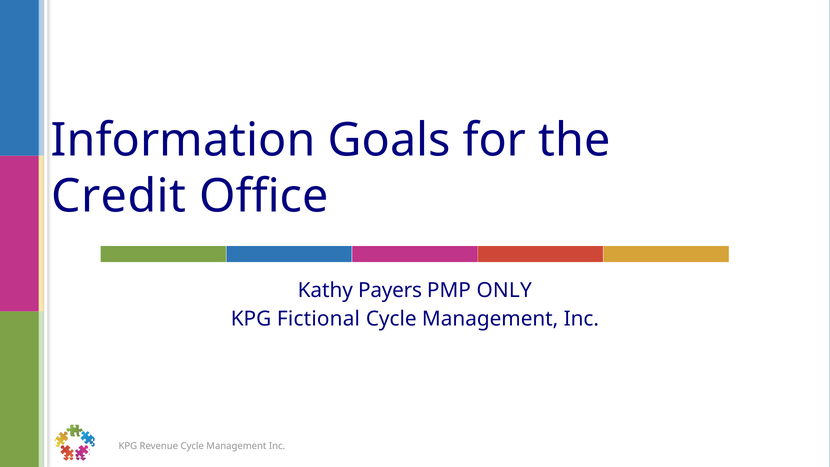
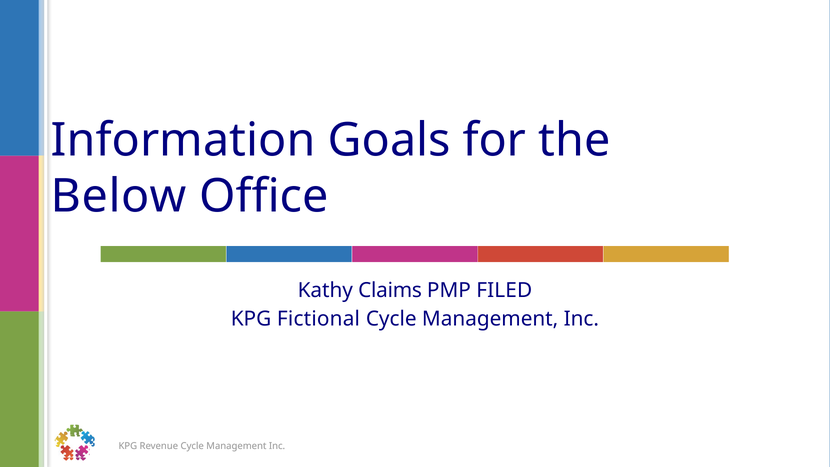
Credit: Credit -> Below (119, 196)
Payers: Payers -> Claims (390, 290)
ONLY: ONLY -> FILED (504, 290)
